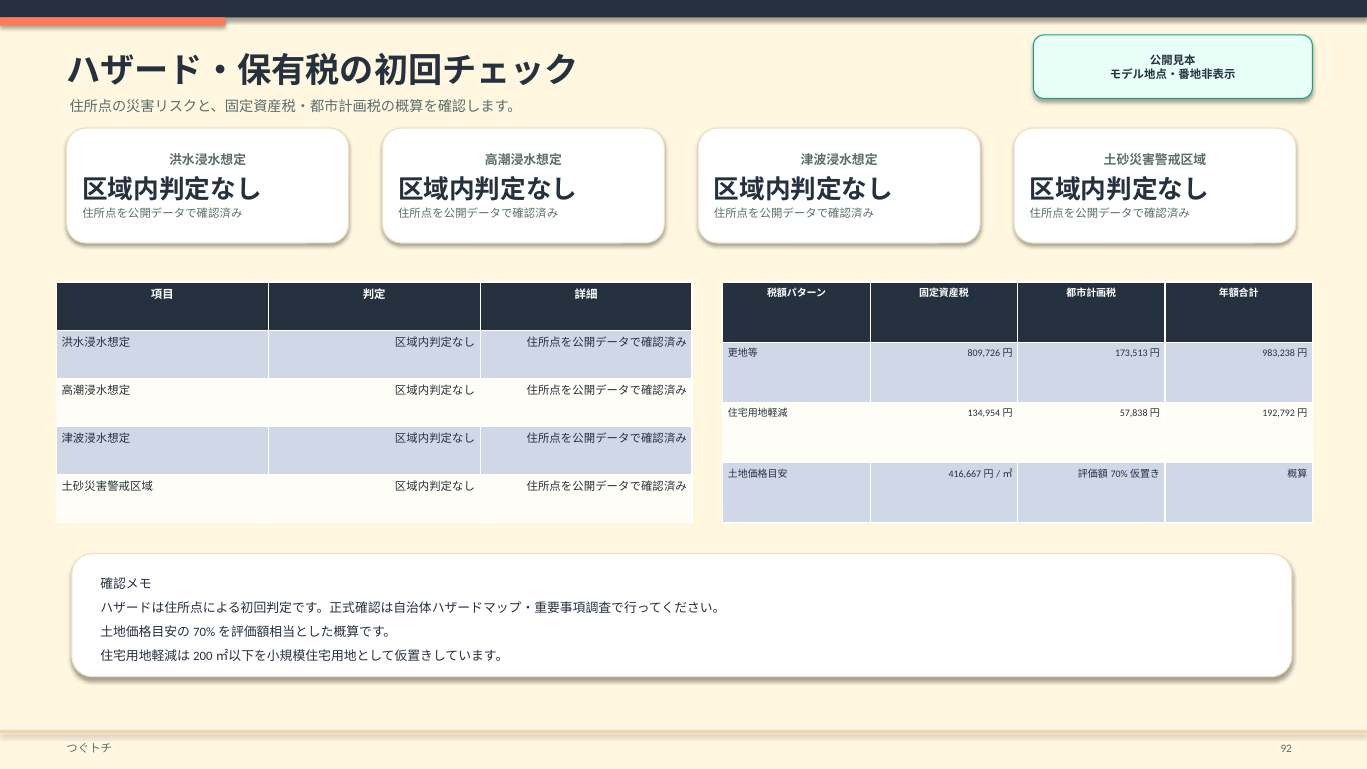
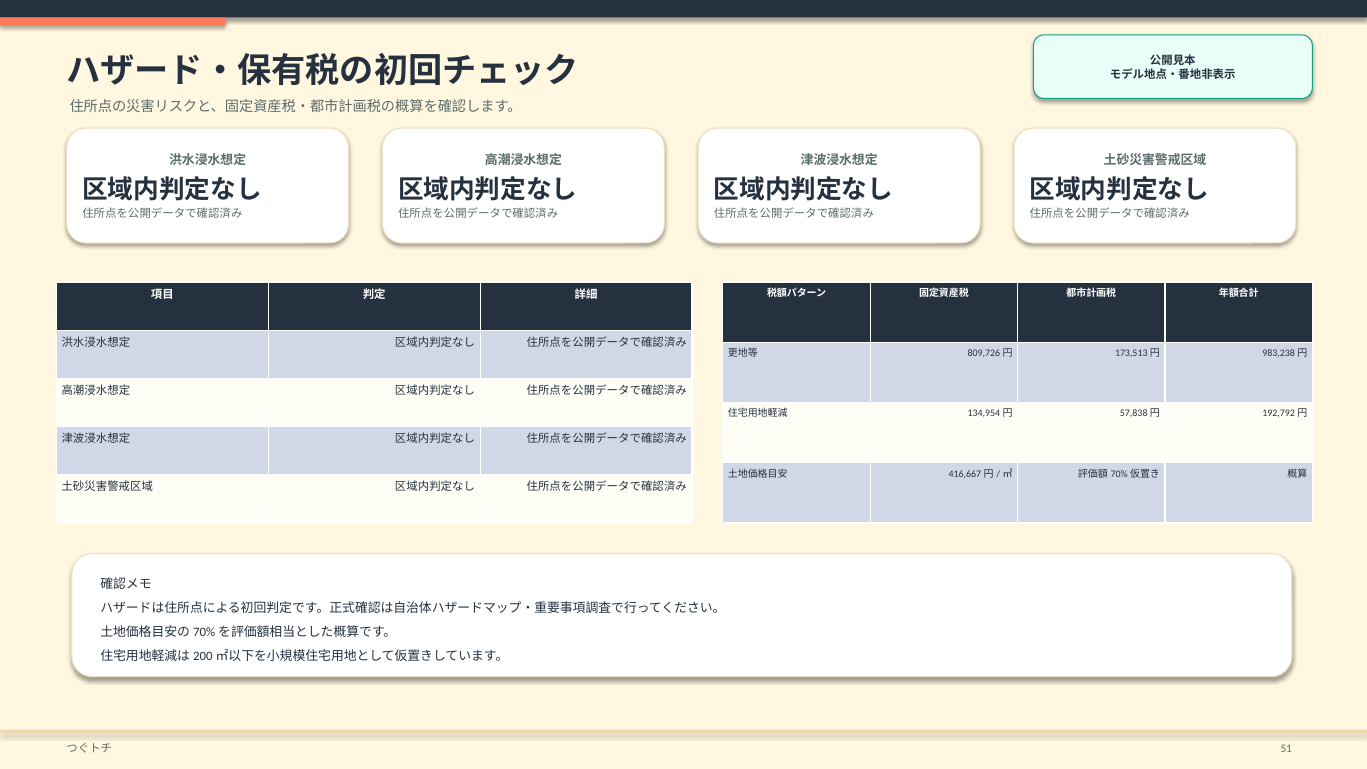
92: 92 -> 51 (1286, 749)
